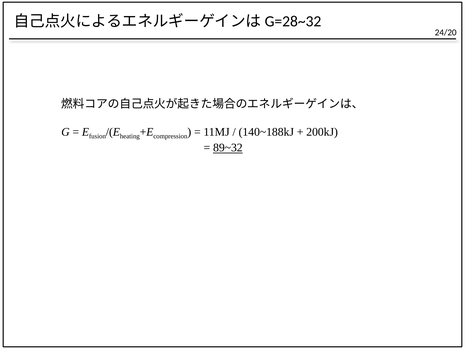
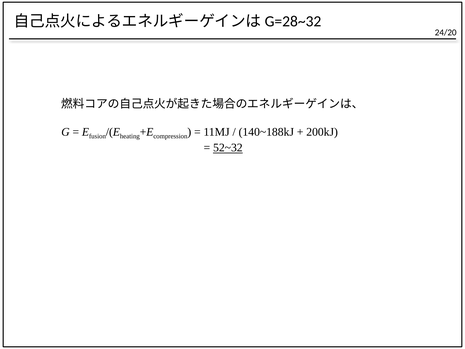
89~32: 89~32 -> 52~32 (228, 148)
